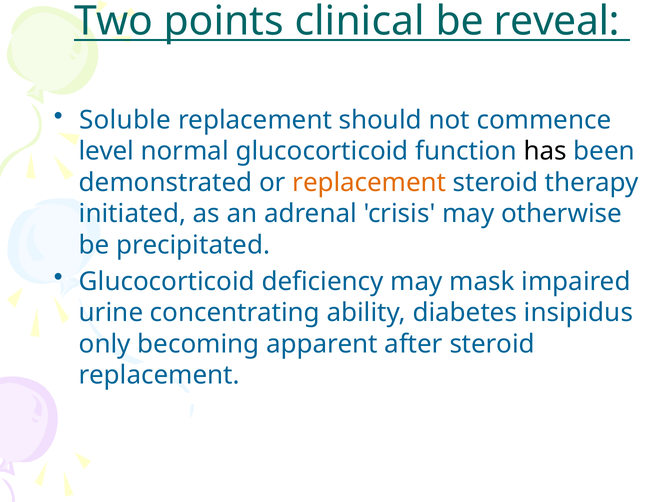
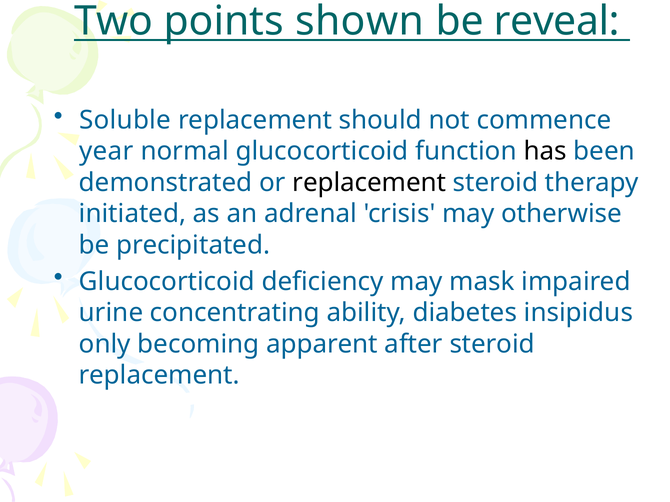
clinical: clinical -> shown (360, 21)
level: level -> year (106, 152)
replacement colour: orange -> black (369, 183)
